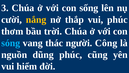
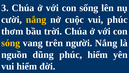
thắp: thắp -> cuộc (74, 20)
sóng colour: light blue -> yellow (11, 43)
thác: thác -> trên (54, 43)
người Công: Công -> Nắng (106, 43)
phúc cũng: cũng -> hiểm (98, 54)
